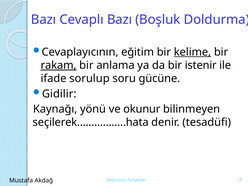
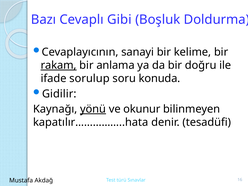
Cevaplı Bazı: Bazı -> Gibi (119, 20)
eğitim: eğitim -> sanayi (138, 52)
kelime underline: present -> none (193, 52)
istenir: istenir -> doğru (201, 65)
gücüne: gücüne -> konuda (160, 78)
yönü underline: none -> present (93, 109)
seçilerek……………..hata: seçilerek……………..hata -> kapatılır……………..hata (91, 122)
